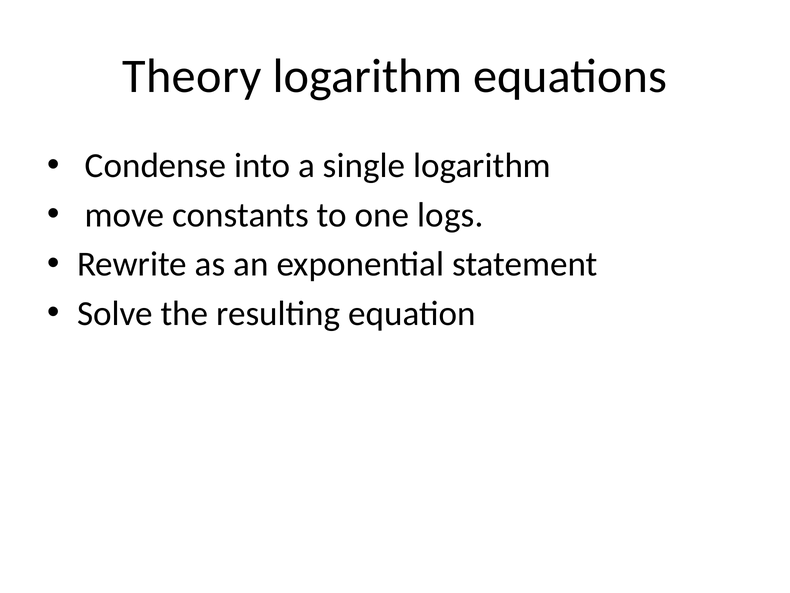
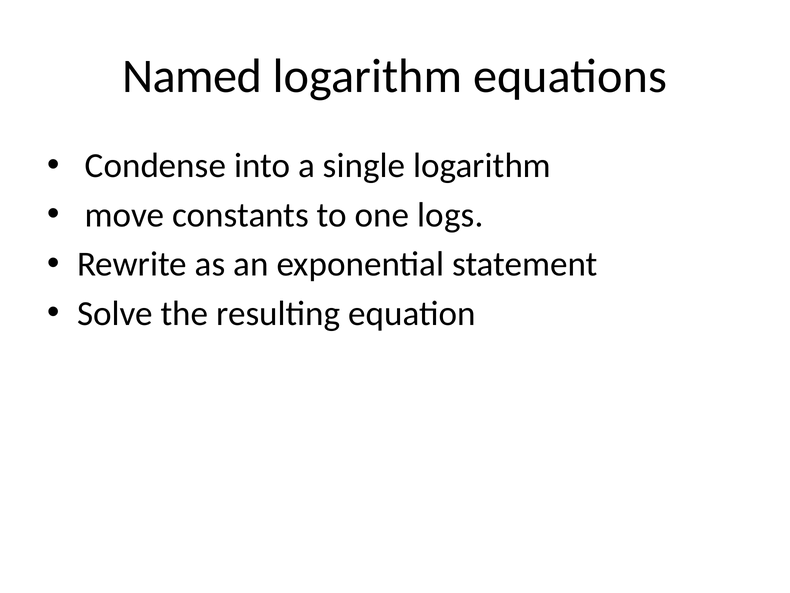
Theory: Theory -> Named (192, 76)
